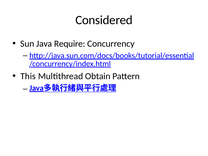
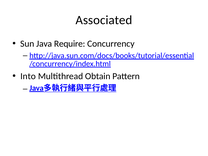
Considered: Considered -> Associated (104, 20)
This: This -> Into (28, 76)
